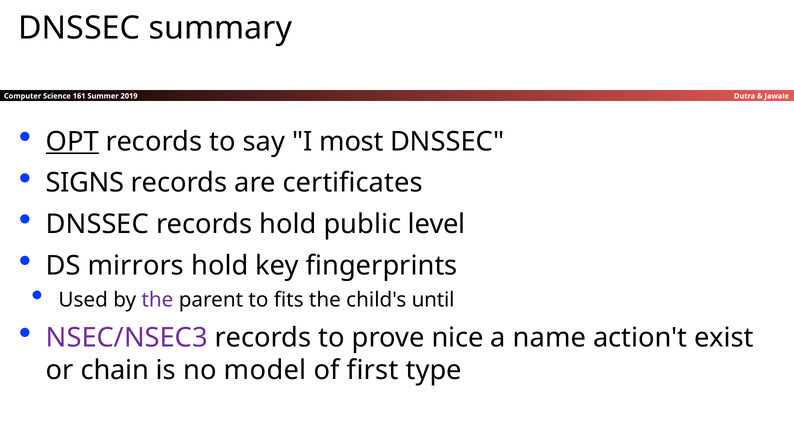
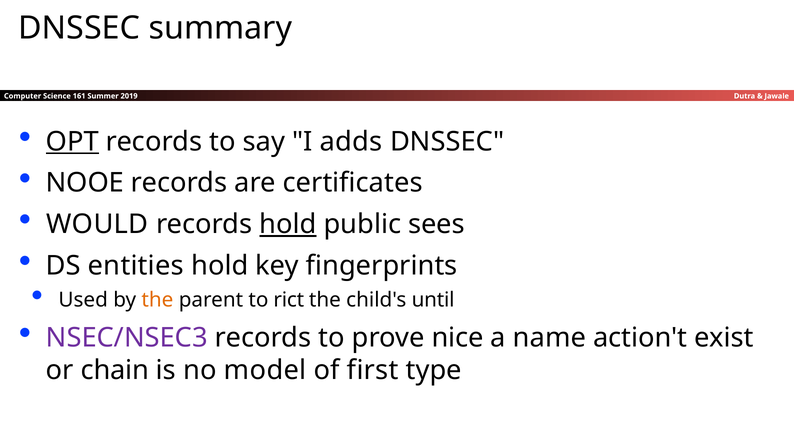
most: most -> adds (351, 142)
SIGNS: SIGNS -> NOOE (85, 183)
DNSSEC: DNSSEC -> WOULD (97, 225)
hold underline: none -> present (288, 225)
level: level -> sees (437, 225)
mirrors: mirrors -> entities (136, 266)
the colour: purple -> orange (157, 300)
fits: fits -> rict (289, 300)
